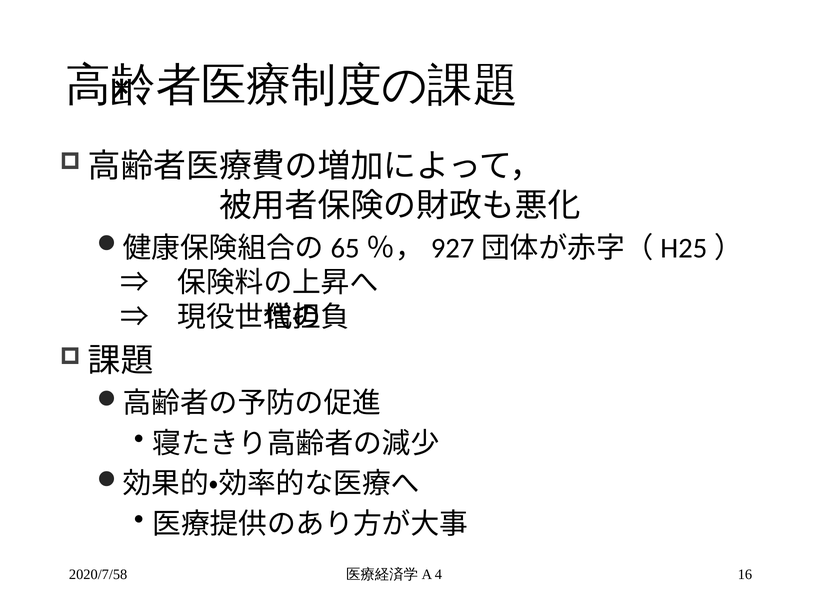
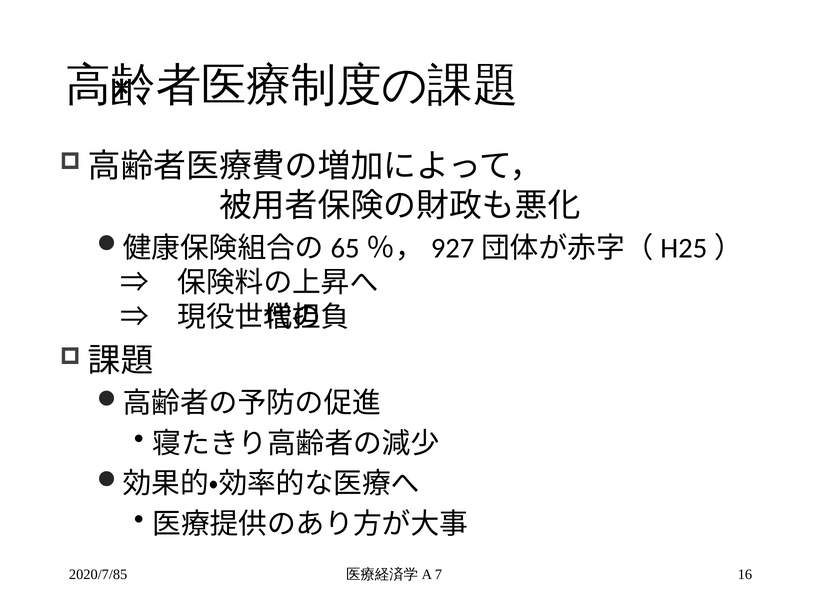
2020/7/58: 2020/7/58 -> 2020/7/85 (98, 574)
4: 4 -> 7 (438, 574)
